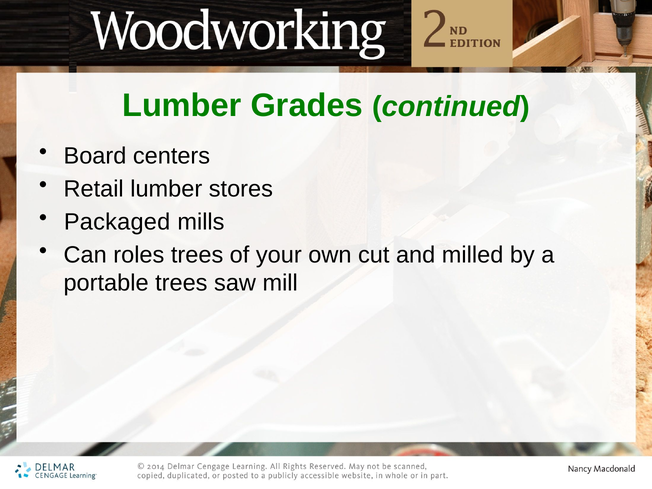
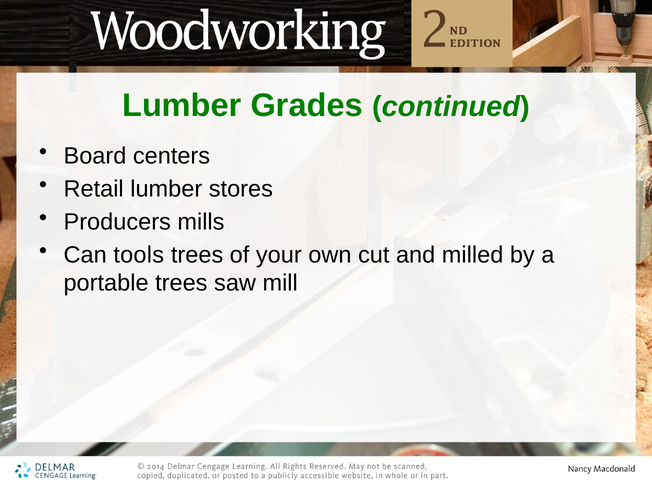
Packaged: Packaged -> Producers (117, 222)
roles: roles -> tools (139, 255)
